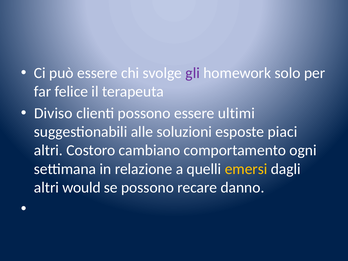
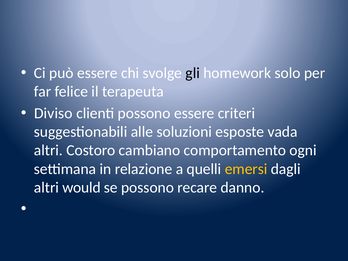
gli colour: purple -> black (193, 73)
ultimi: ultimi -> criteri (237, 113)
piaci: piaci -> vada (283, 132)
